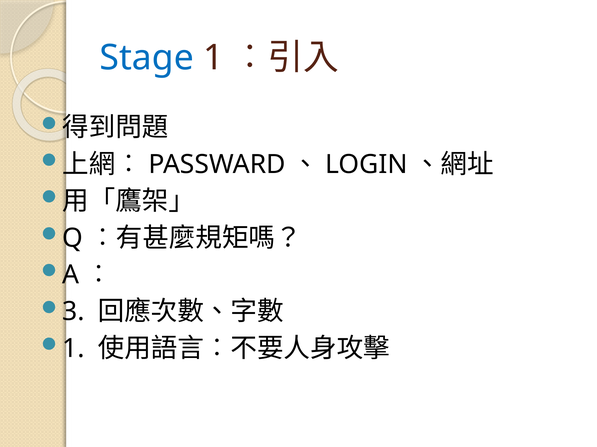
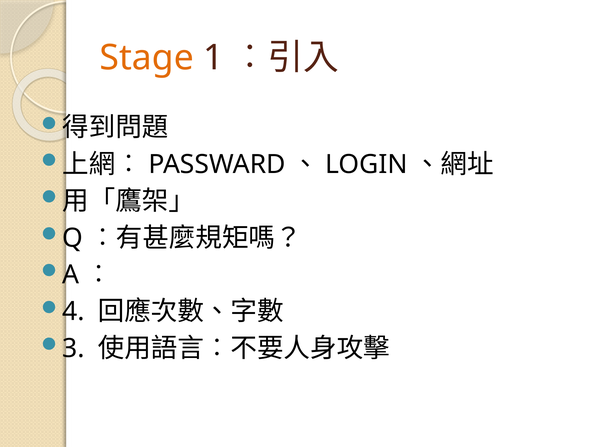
Stage colour: blue -> orange (147, 58)
3: 3 -> 4 (73, 312)
1: 1 -> 3 (73, 349)
